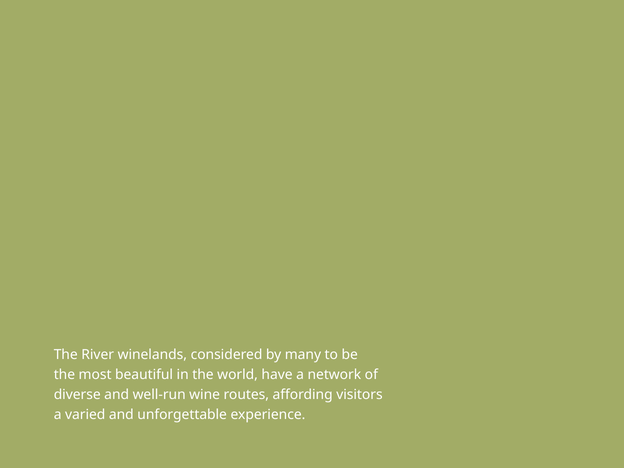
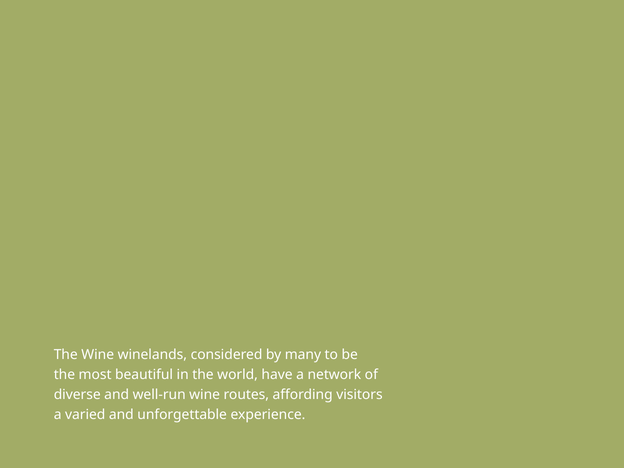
The River: River -> Wine (98, 355)
